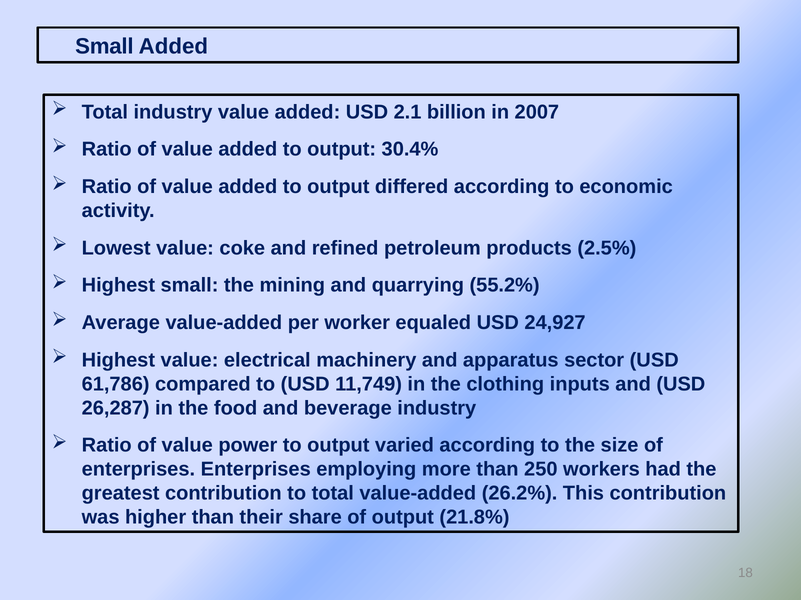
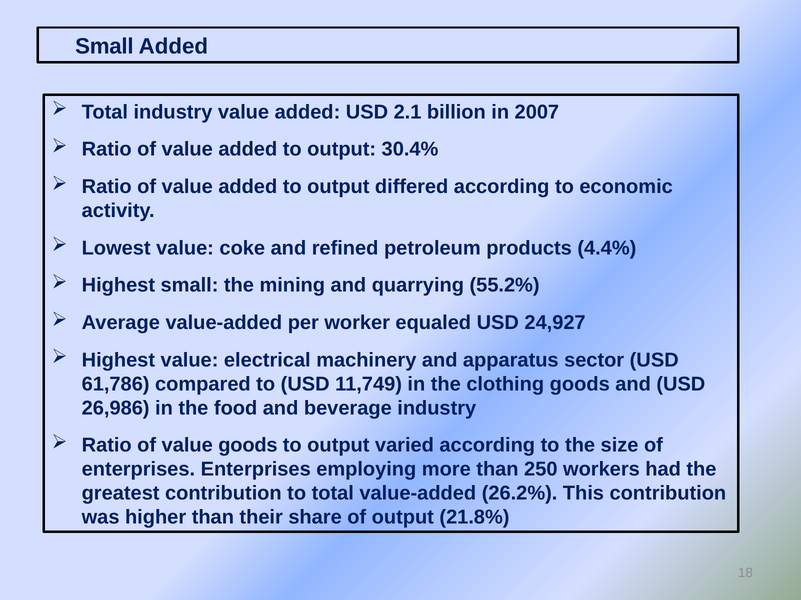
2.5%: 2.5% -> 4.4% (607, 248)
clothing inputs: inputs -> goods (580, 384)
26,287: 26,287 -> 26,986 (116, 409)
value power: power -> goods (248, 446)
